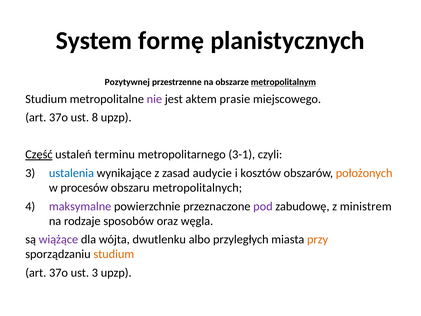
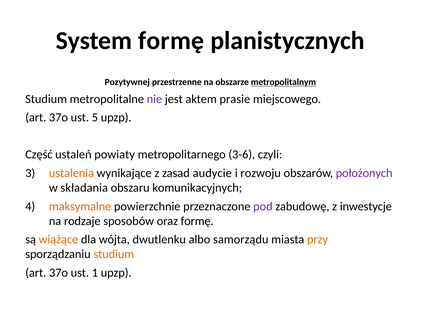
8: 8 -> 5 (95, 117)
Część underline: present -> none (39, 154)
terminu: terminu -> powiaty (115, 154)
3-1: 3-1 -> 3-6 (242, 154)
ustalenia colour: blue -> orange (71, 173)
kosztów: kosztów -> rozwoju (261, 173)
położonych colour: orange -> purple (364, 173)
procesów: procesów -> składania (84, 188)
metropolitalnych: metropolitalnych -> komunikacyjnych (197, 188)
maksymalne colour: purple -> orange (80, 206)
ministrem: ministrem -> inwestycje (366, 206)
oraz węgla: węgla -> formę (197, 221)
wiążące colour: purple -> orange (58, 239)
przyległych: przyległych -> samorządu (241, 239)
ust 3: 3 -> 1 (95, 273)
